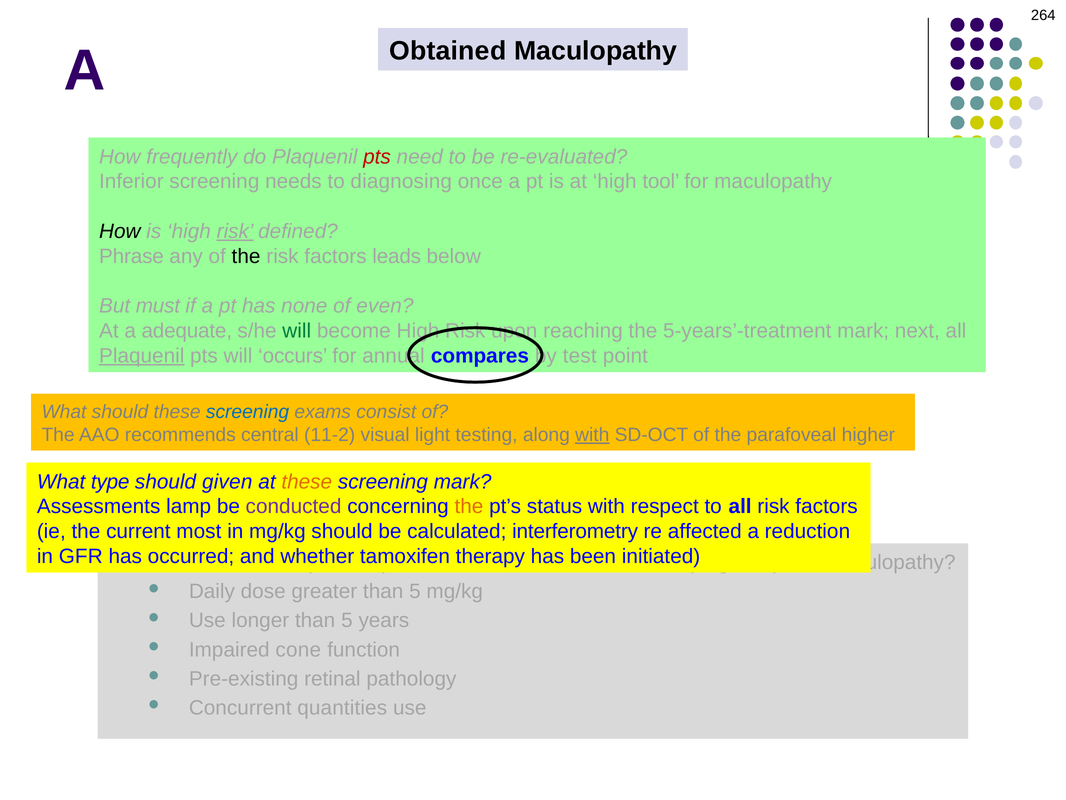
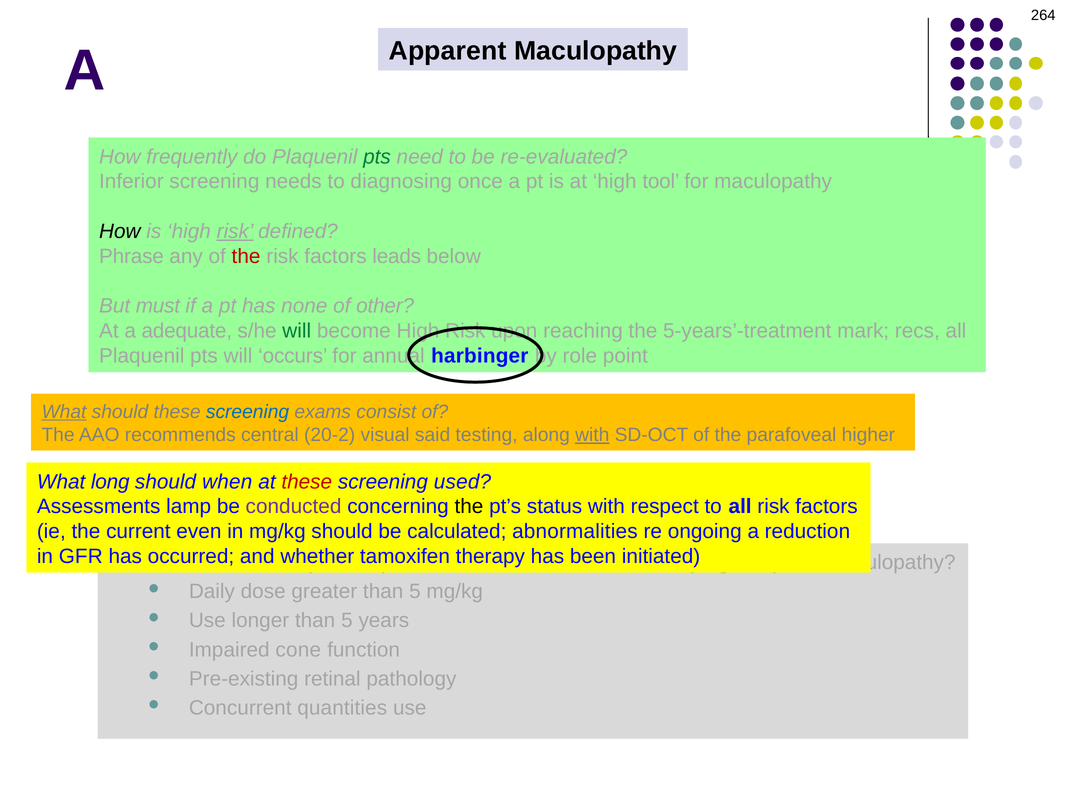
Obtained: Obtained -> Apparent (448, 51)
pts colour: red -> green (377, 157)
the colour: black -> red (246, 256)
even: even -> other (385, 306)
next: next -> recs (917, 331)
Plaquenil underline: present -> none (142, 356)
compares: compares -> harbinger (480, 356)
test: test -> role (580, 356)
What underline: none -> present (64, 412)
11-2: 11-2 -> 20-2 (330, 435)
light: light -> said (433, 435)
type: type -> long (110, 481)
given: given -> when (227, 481)
these colour: orange -> red (307, 481)
screening mark: mark -> used (462, 481)
the colour: orange -> black (469, 506)
most: most -> even (199, 531)
interferometry: interferometry -> abnormalities (575, 531)
affected: affected -> ongoing (705, 531)
